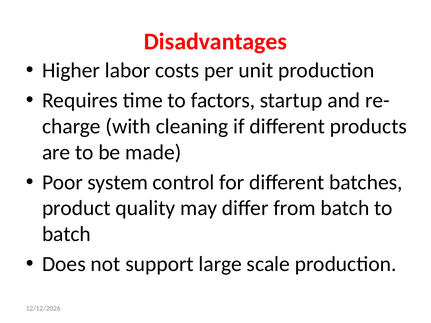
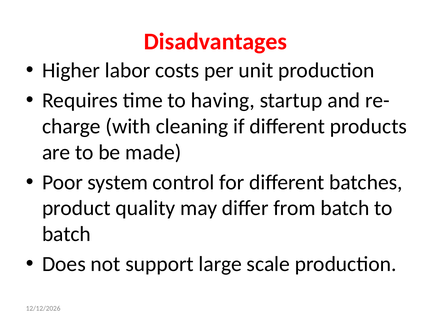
factors: factors -> having (223, 101)
